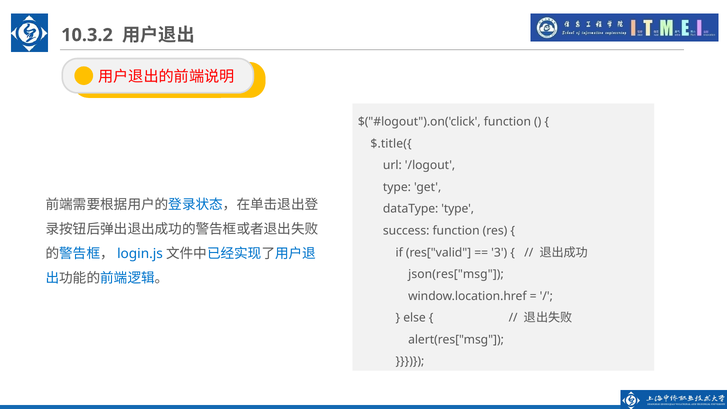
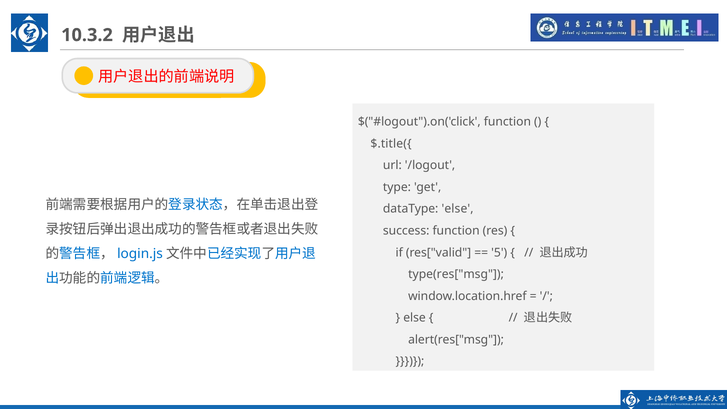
dataType type: type -> else (458, 209)
3: 3 -> 5 (499, 253)
json(res["msg: json(res["msg -> type(res["msg (456, 274)
